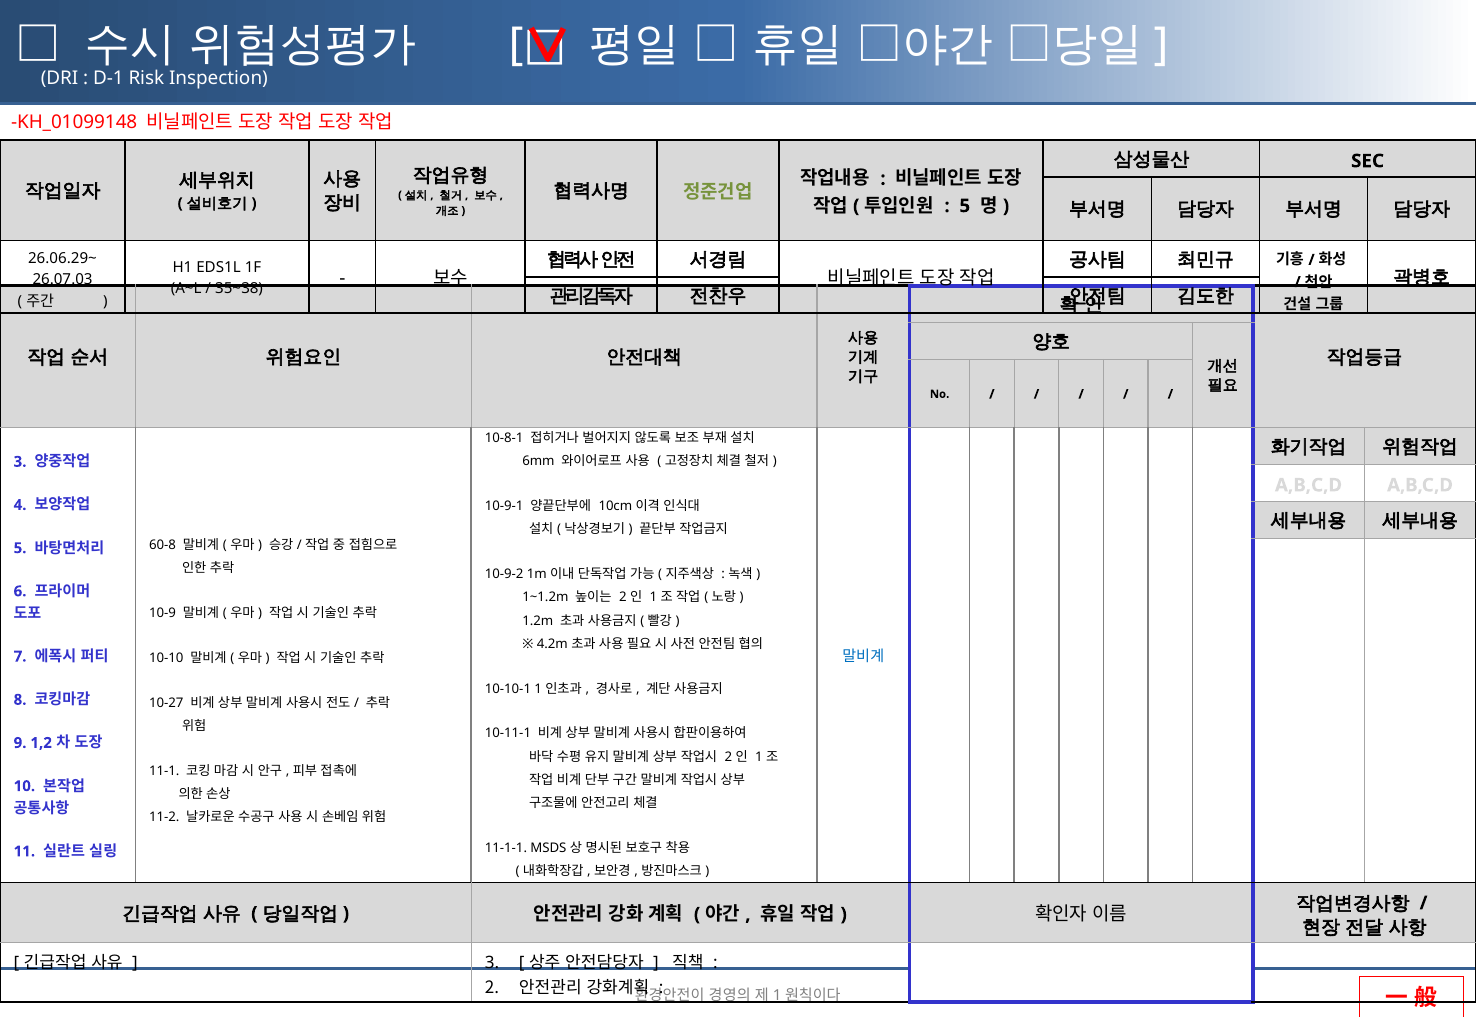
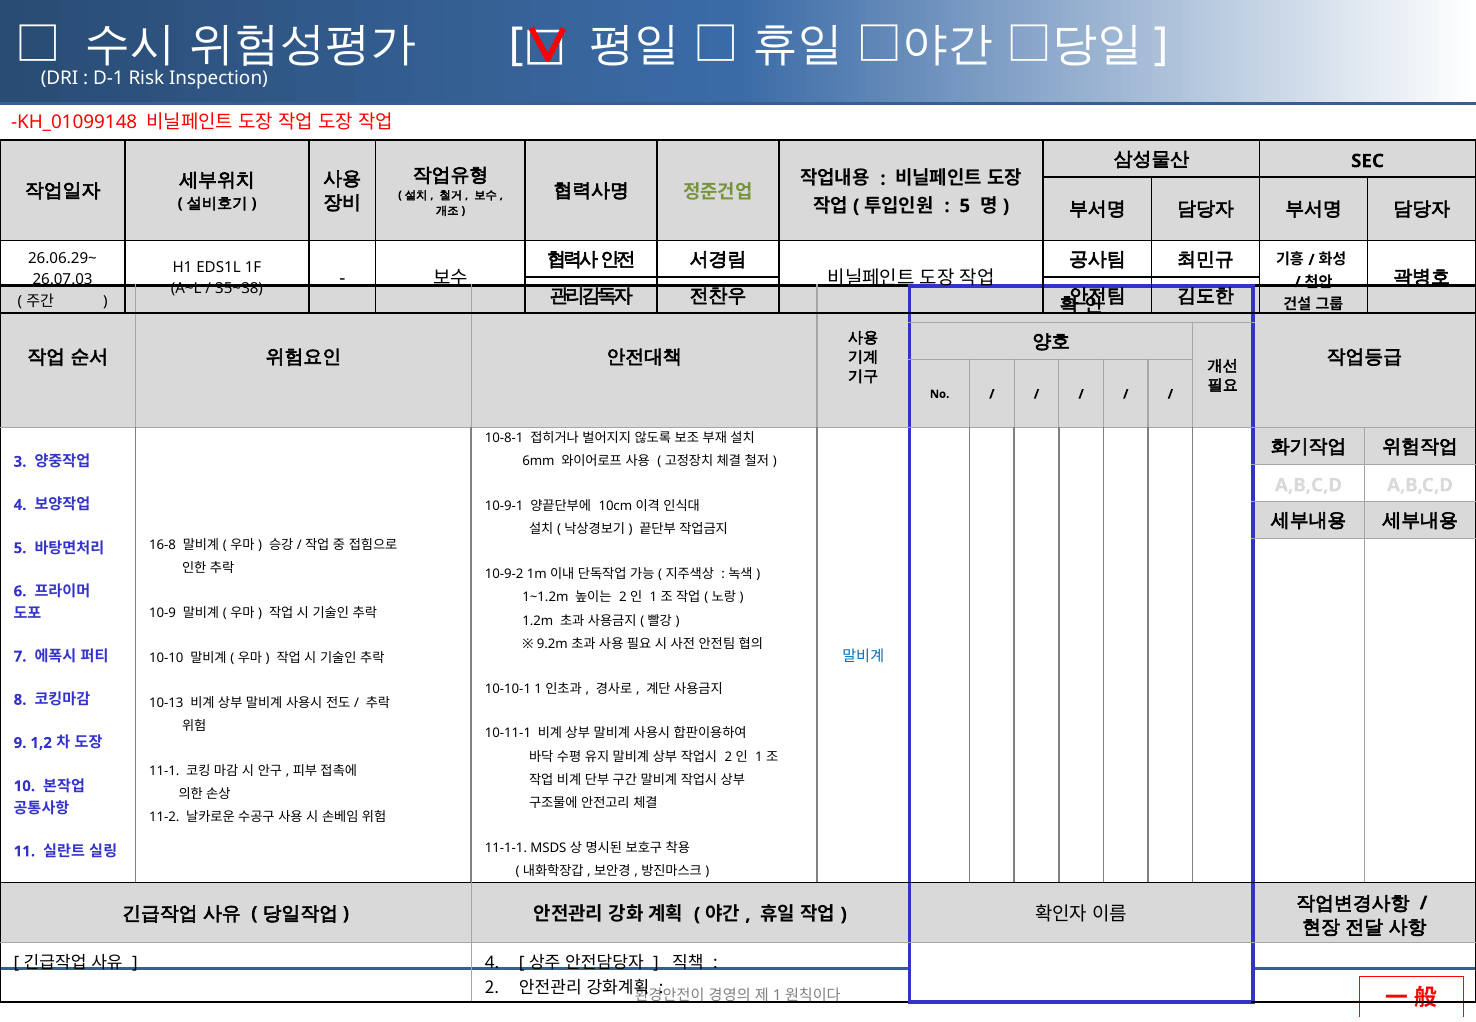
60-8: 60-8 -> 16-8 (163, 545)
4.2m: 4.2m -> 9.2m (552, 644)
10-27: 10-27 -> 10-13 (166, 703)
3: 3 -> 4 (492, 963)
